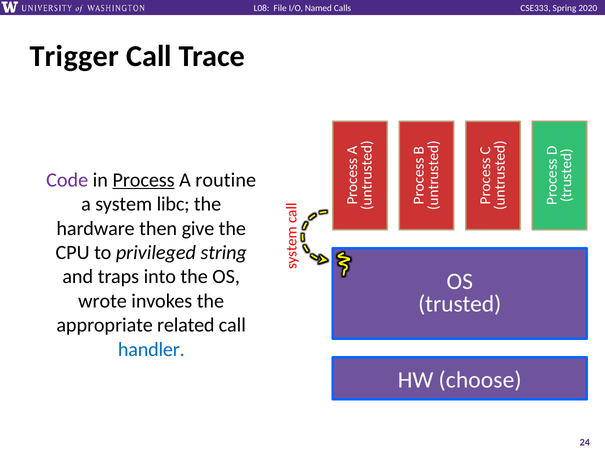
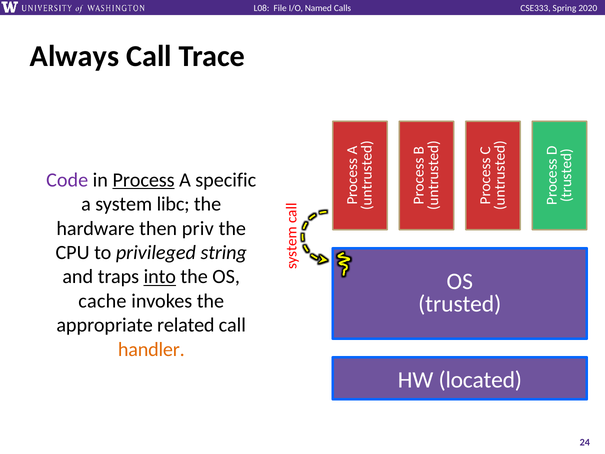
Trigger: Trigger -> Always (74, 56)
routine: routine -> specific (226, 180)
give: give -> priv (198, 228)
into underline: none -> present (160, 277)
wrote: wrote -> cache (102, 301)
handler colour: blue -> orange (151, 349)
choose: choose -> located (480, 380)
